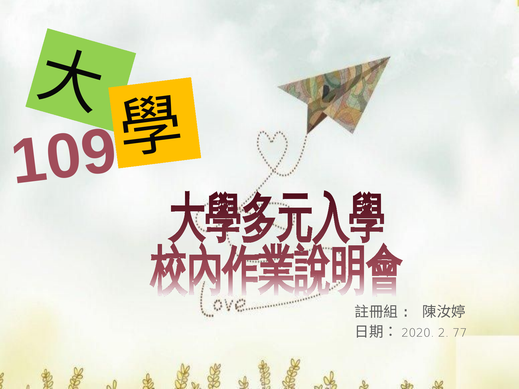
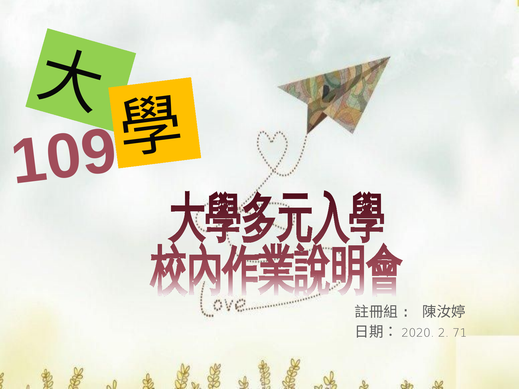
77: 77 -> 71 (460, 333)
